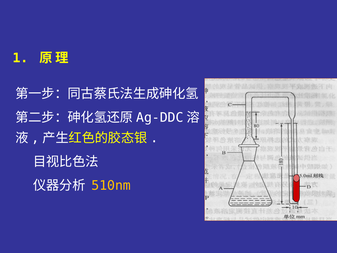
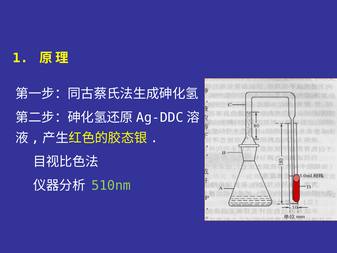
510nm colour: yellow -> light green (111, 185)
